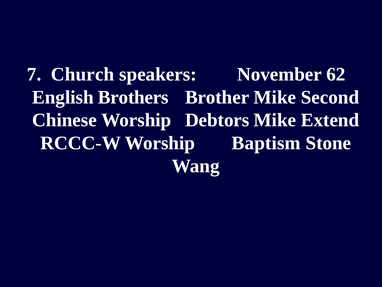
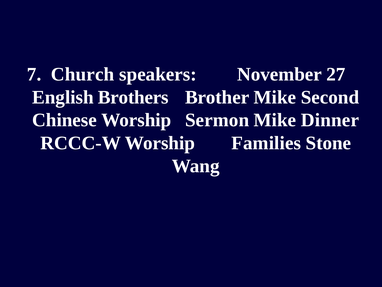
62: 62 -> 27 (336, 74)
Debtors: Debtors -> Sermon (217, 120)
Extend: Extend -> Dinner (330, 120)
Baptism: Baptism -> Families (266, 143)
